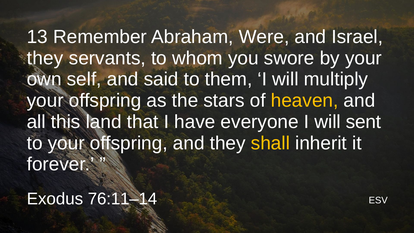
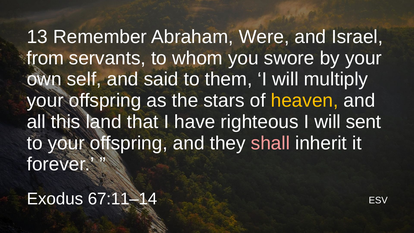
they: they -> from (45, 58)
everyone: everyone -> righteous (260, 122)
shall colour: yellow -> pink (270, 143)
76:11–14: 76:11–14 -> 67:11–14 (123, 199)
